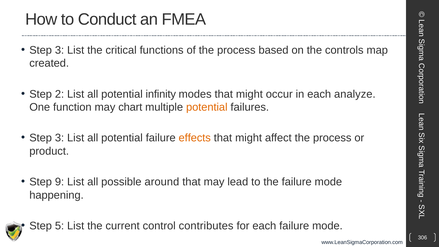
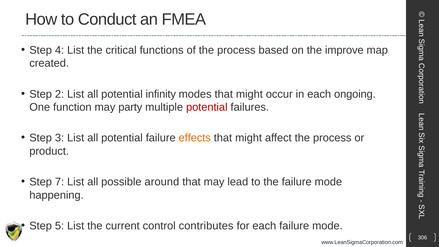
3: 3 -> 4 (60, 50)
controls: controls -> improve (344, 50)
analyze: analyze -> ongoing (355, 94)
chart: chart -> party (130, 107)
potential colour: orange -> red (207, 107)
9: 9 -> 7 (60, 182)
